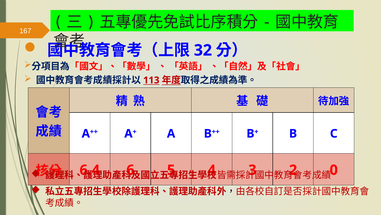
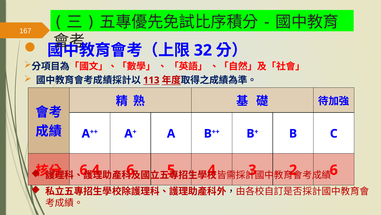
0: 0 -> 6 (334, 170)
